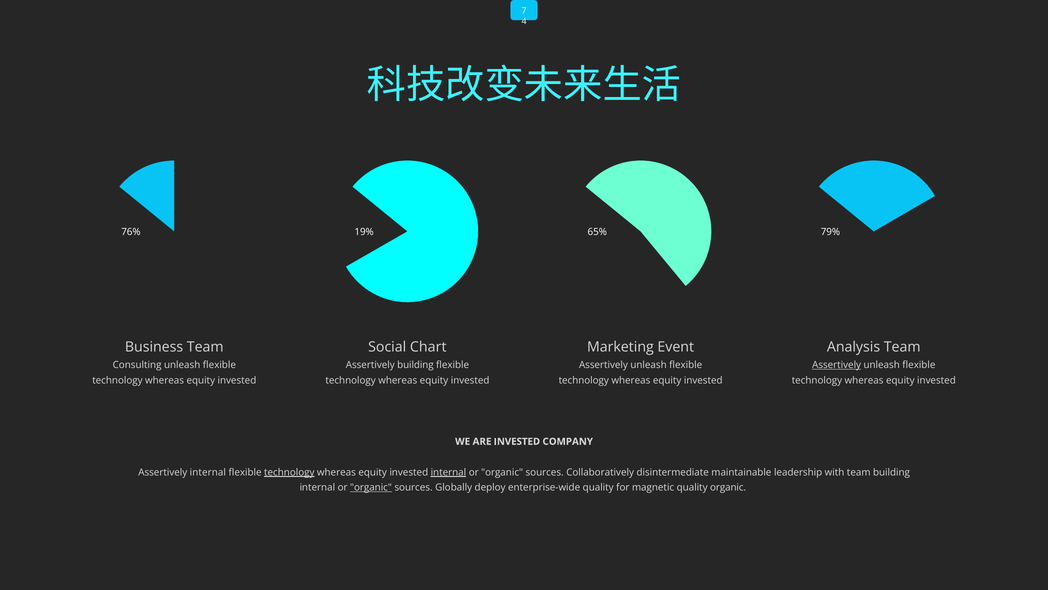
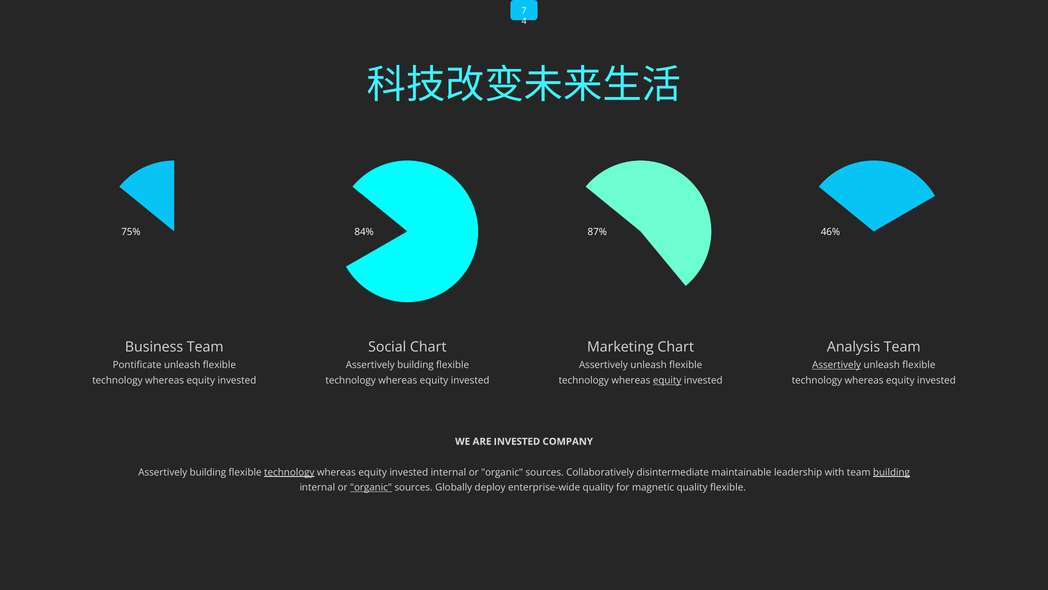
76%: 76% -> 75% (131, 232)
19%: 19% -> 84% (364, 232)
65%: 65% -> 87% (597, 232)
79%: 79% -> 46% (830, 232)
Marketing Event: Event -> Chart (676, 347)
Consulting: Consulting -> Pontificate (137, 365)
equity underline: none -> present (667, 380)
internal: internal -> building (208, 472)
internal underline: present -> none (448, 472)
building underline: none -> present (891, 472)
quality organic: organic -> flexible (728, 487)
